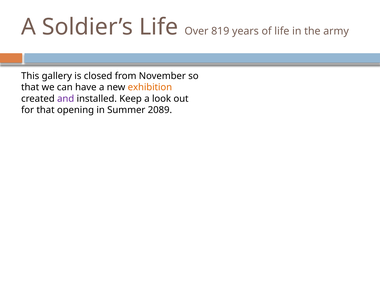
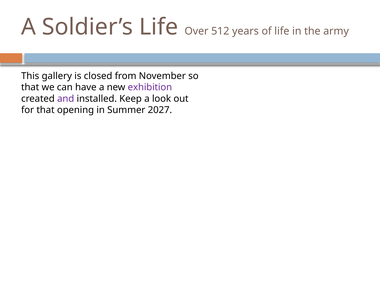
819: 819 -> 512 (220, 31)
exhibition colour: orange -> purple (150, 87)
2089: 2089 -> 2027 (160, 110)
